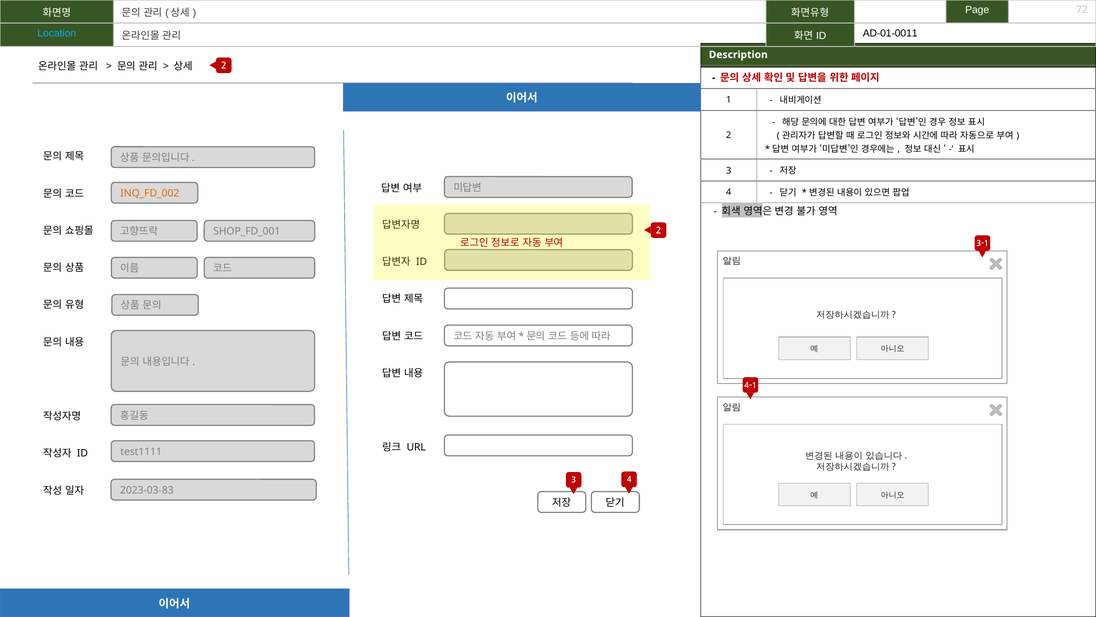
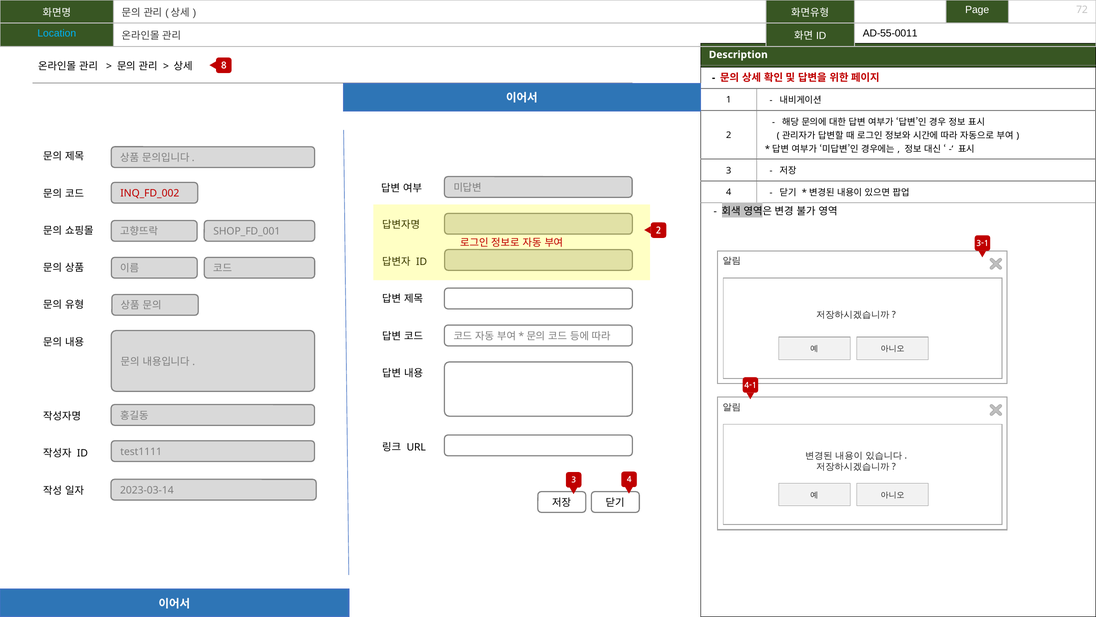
AD-01-0011: AD-01-0011 -> AD-55-0011 (890, 33)
2: 2 -> 8 (224, 66)
INQ_FD_002 colour: orange -> red (150, 193)
2023-03-83: 2023-03-83 -> 2023-03-14 (147, 490)
